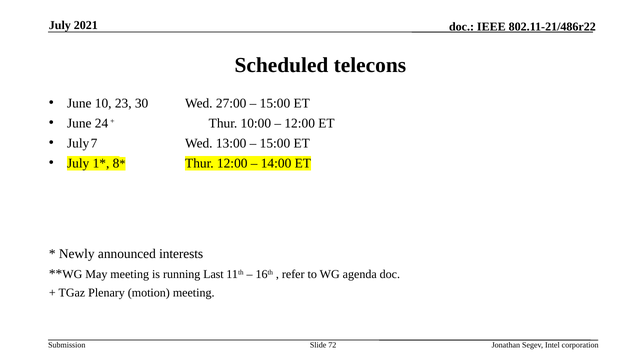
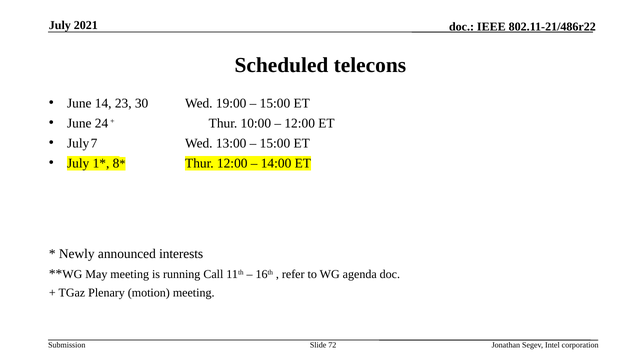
10: 10 -> 14 (103, 103)
27:00: 27:00 -> 19:00 (231, 103)
Last: Last -> Call (213, 275)
